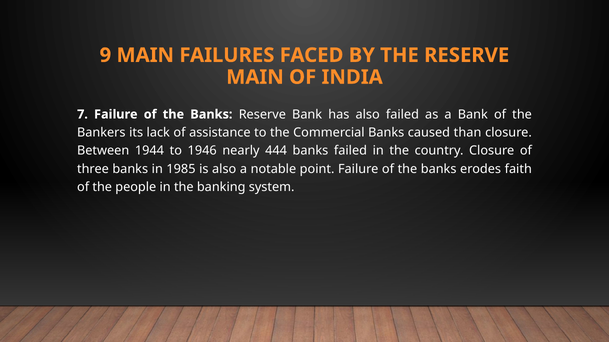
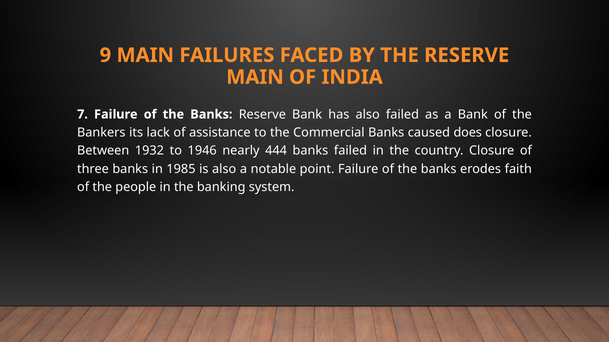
than: than -> does (468, 133)
1944: 1944 -> 1932 (149, 151)
